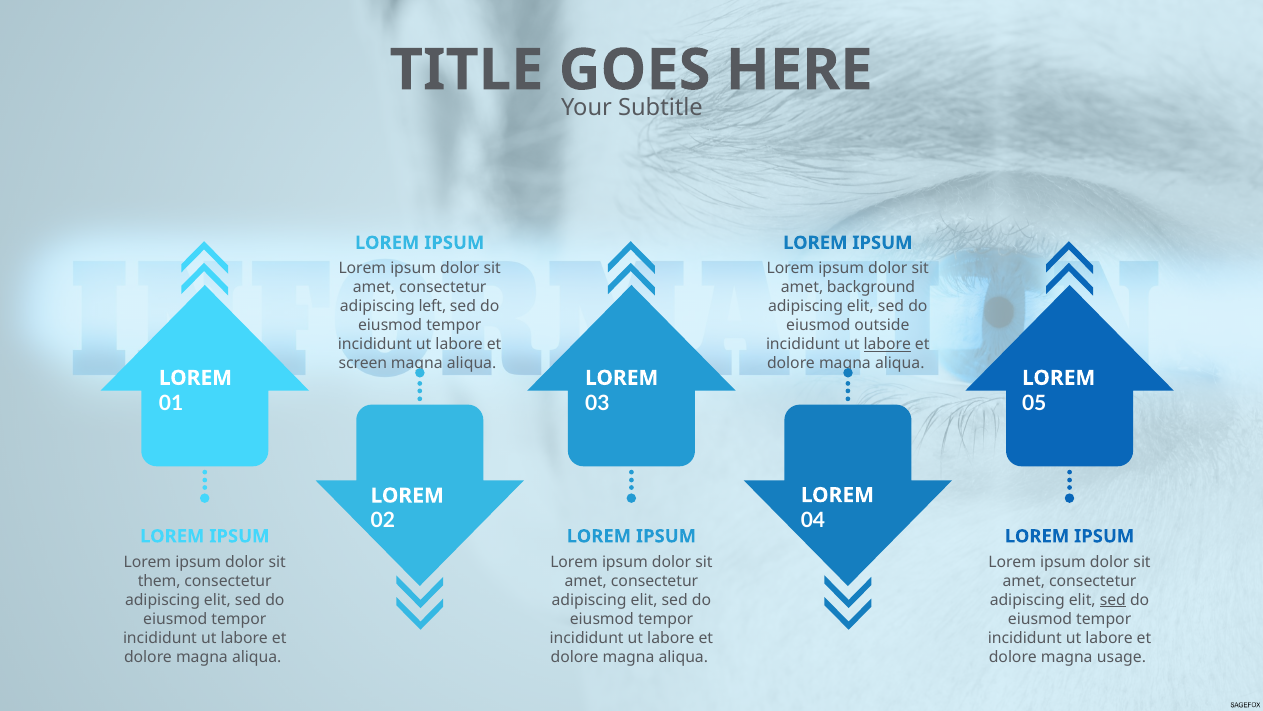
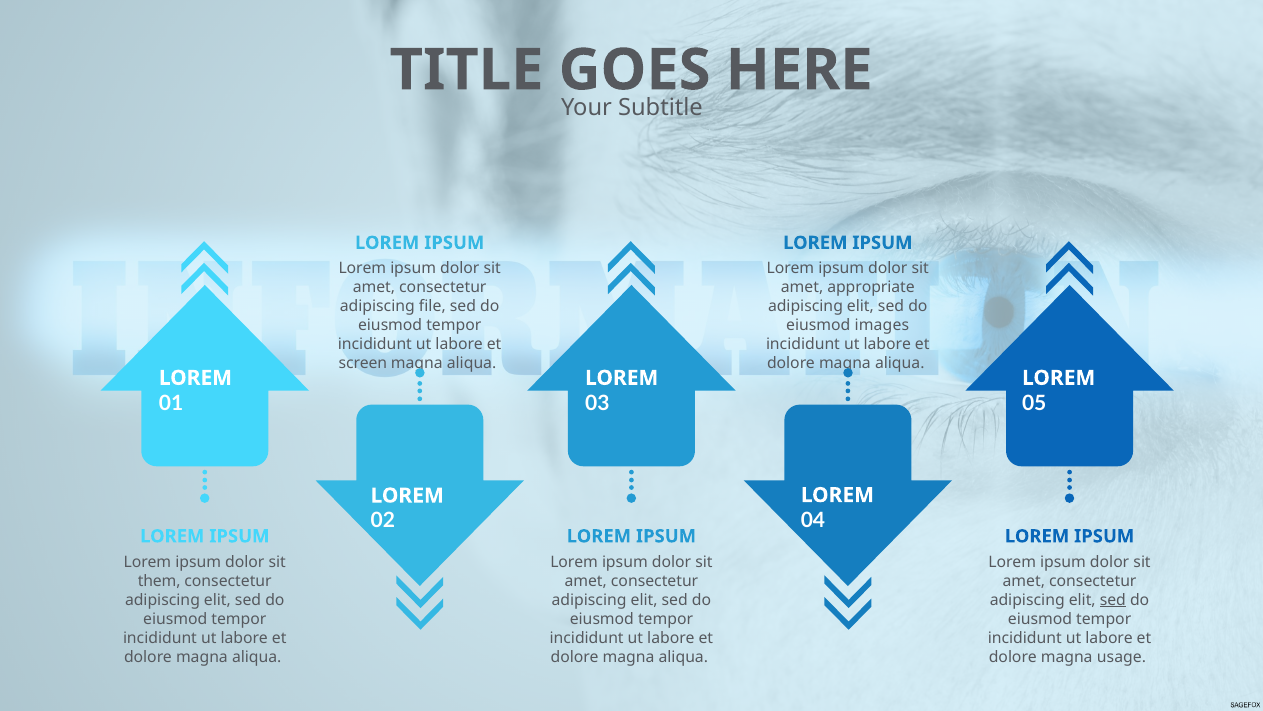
background: background -> appropriate (871, 287)
left: left -> file (432, 306)
outside: outside -> images (882, 325)
labore underline: present -> none (887, 344)
